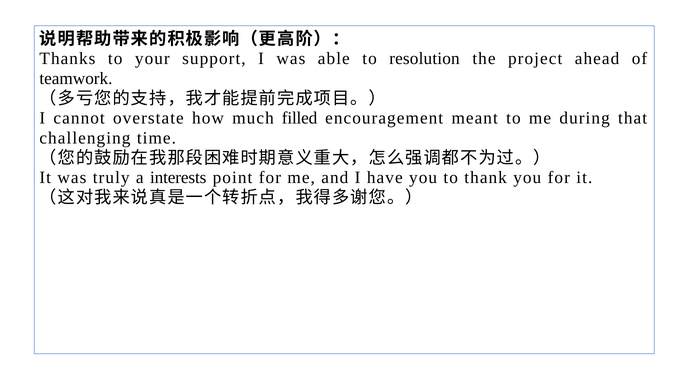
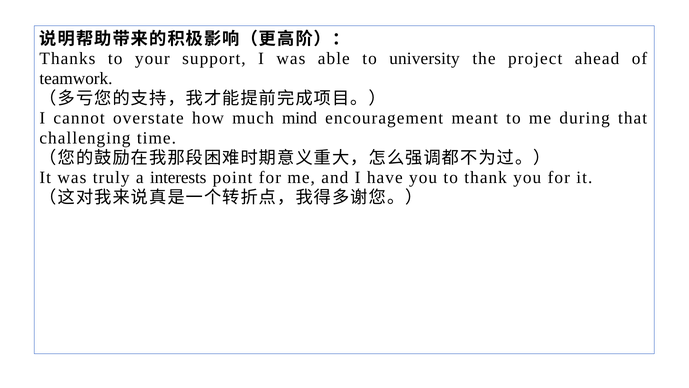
resolution: resolution -> university (424, 59)
filled: filled -> mind (300, 118)
